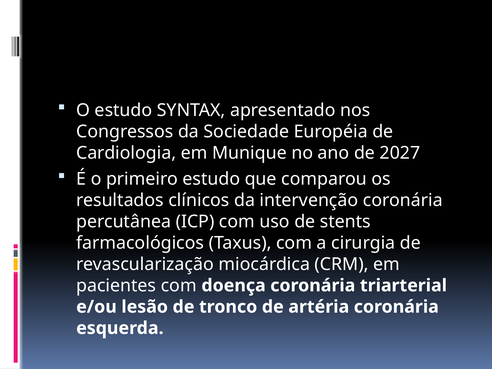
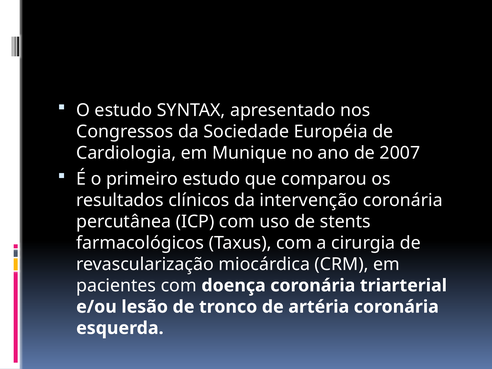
2027: 2027 -> 2007 (400, 153)
